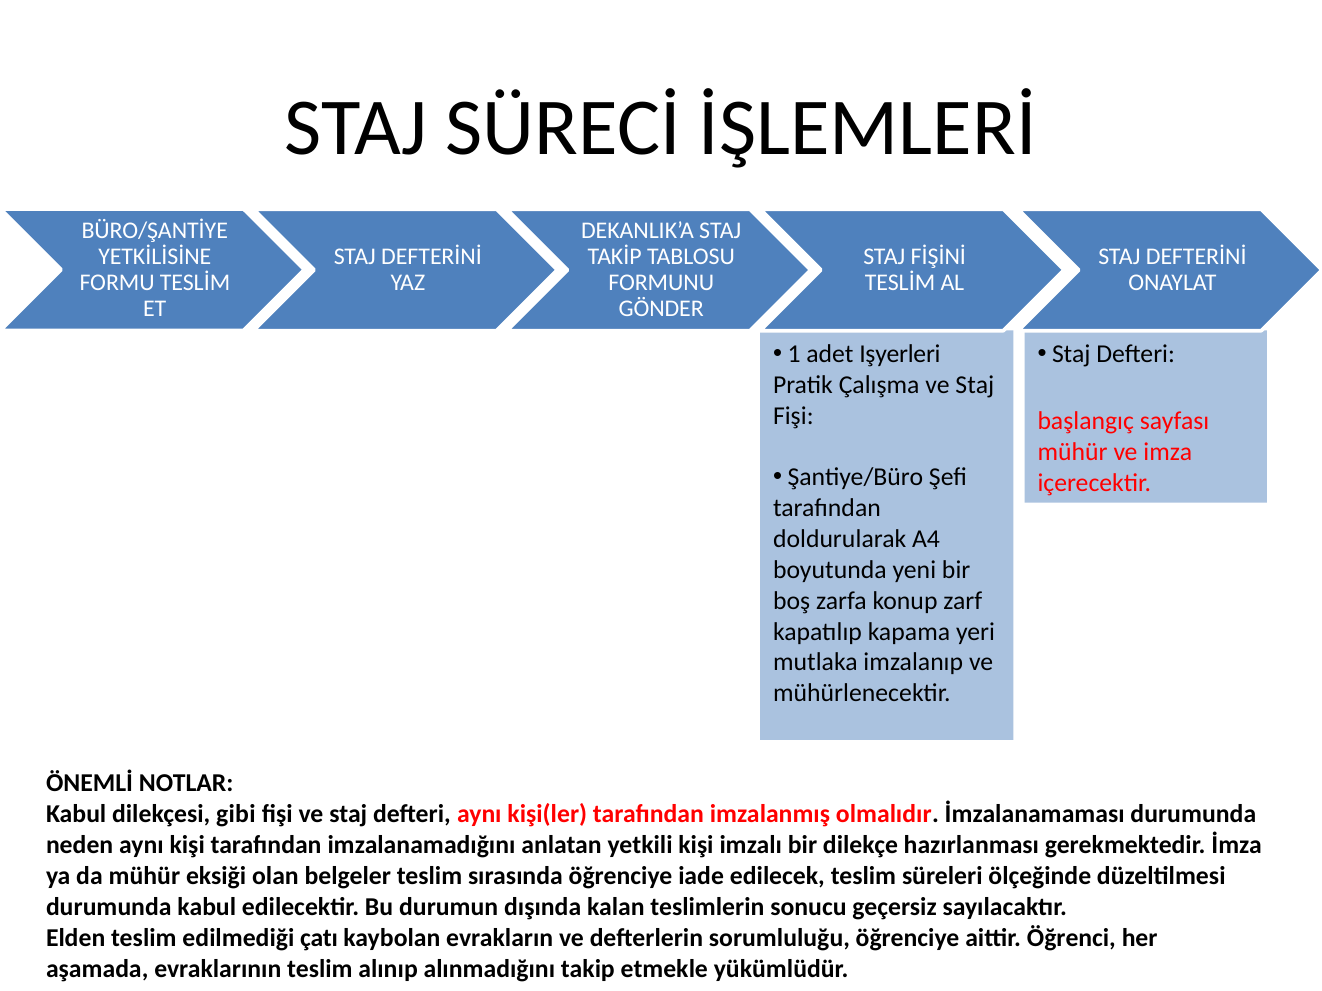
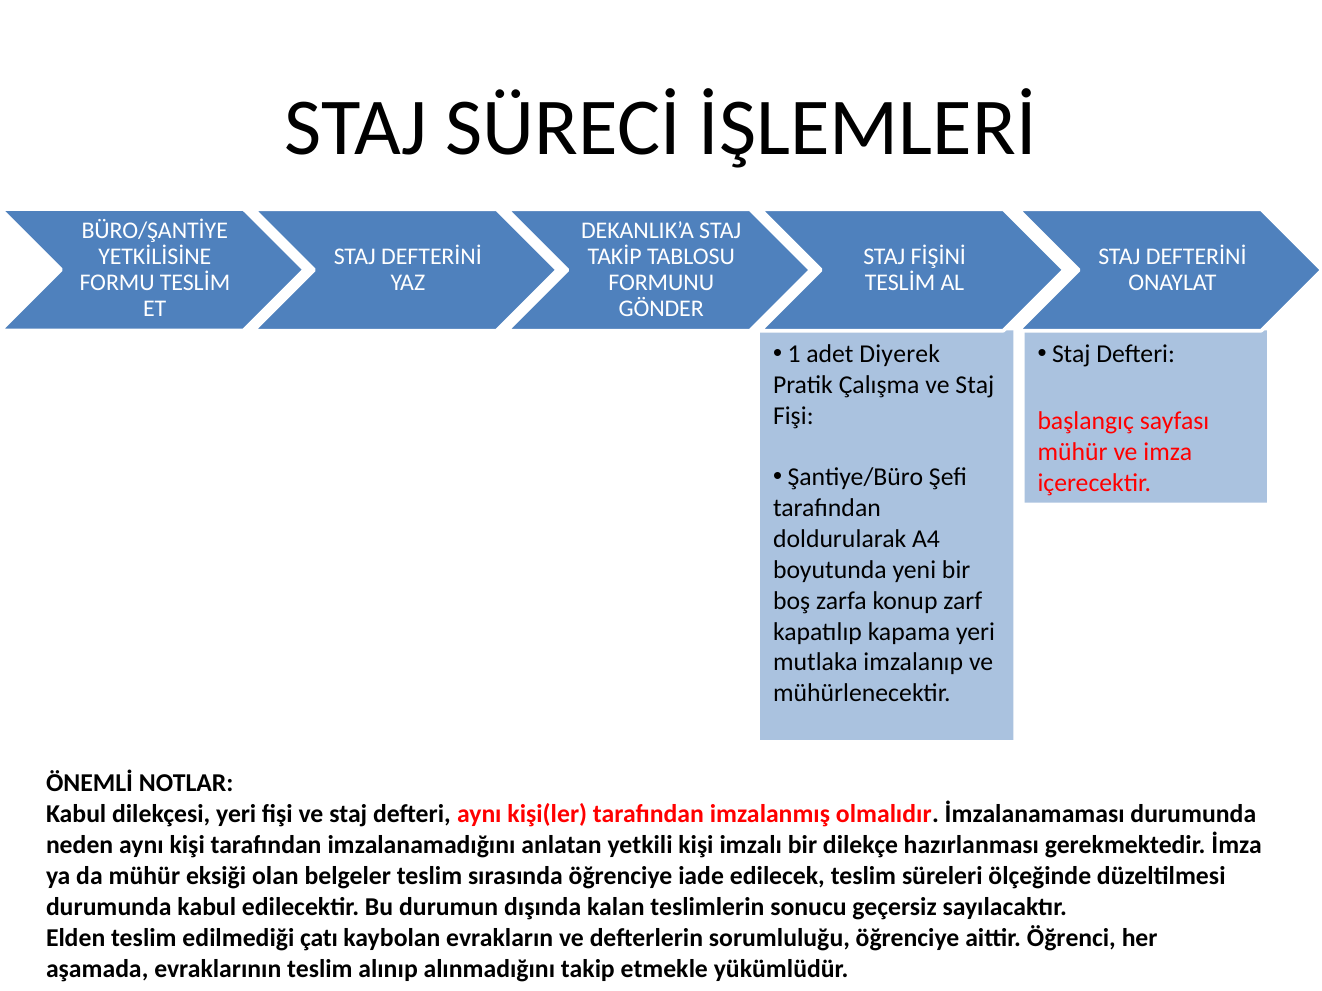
Işyerleri: Işyerleri -> Diyerek (900, 354)
dilekçesi gibi: gibi -> yeri (236, 815)
